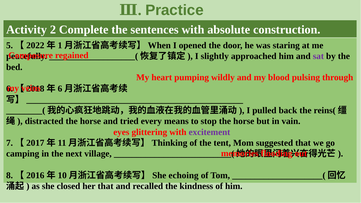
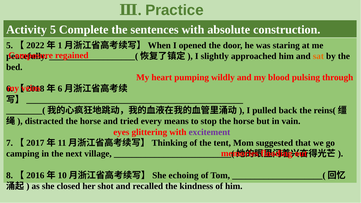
2: 2 -> 5 (53, 30)
sat colour: purple -> orange (318, 56)
her that: that -> shot (106, 186)
